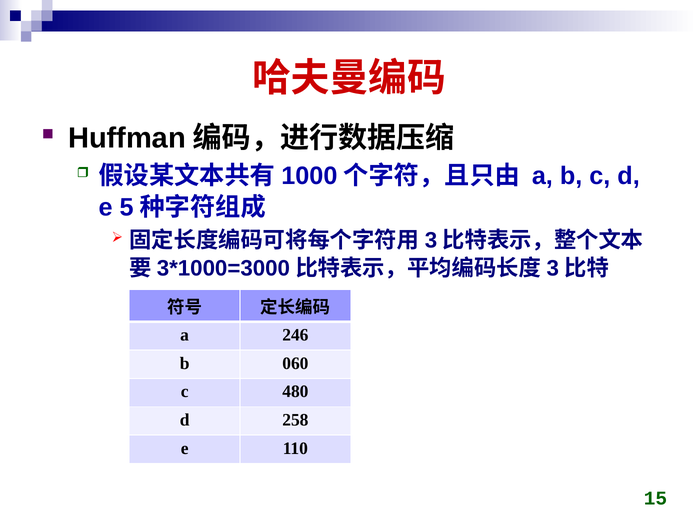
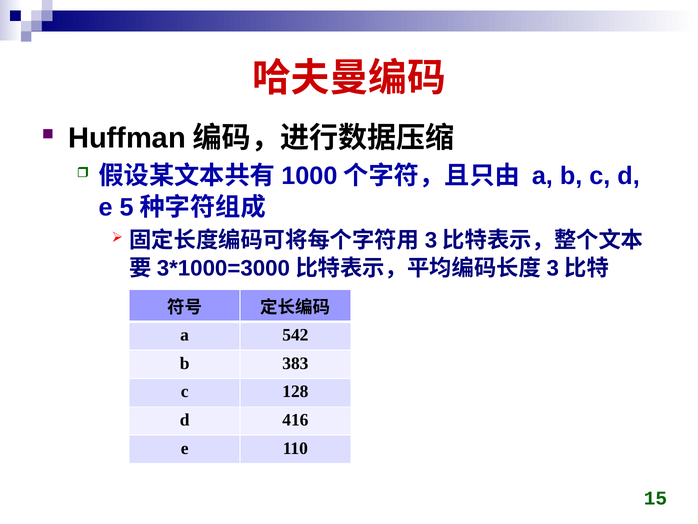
246: 246 -> 542 (295, 335)
060: 060 -> 383 (295, 363)
480: 480 -> 128 (295, 391)
258: 258 -> 416 (295, 420)
